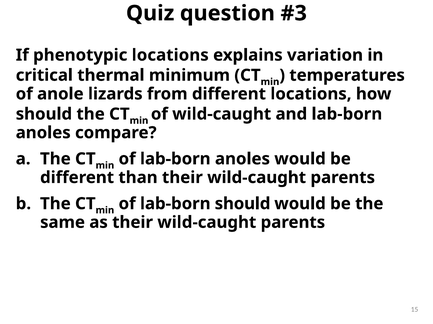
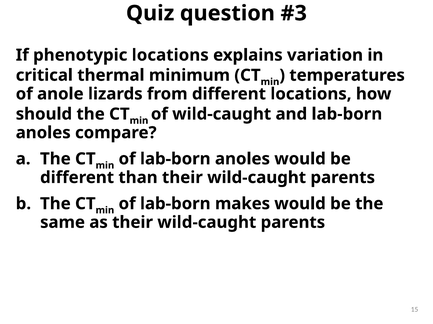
lab-born should: should -> makes (243, 204)
